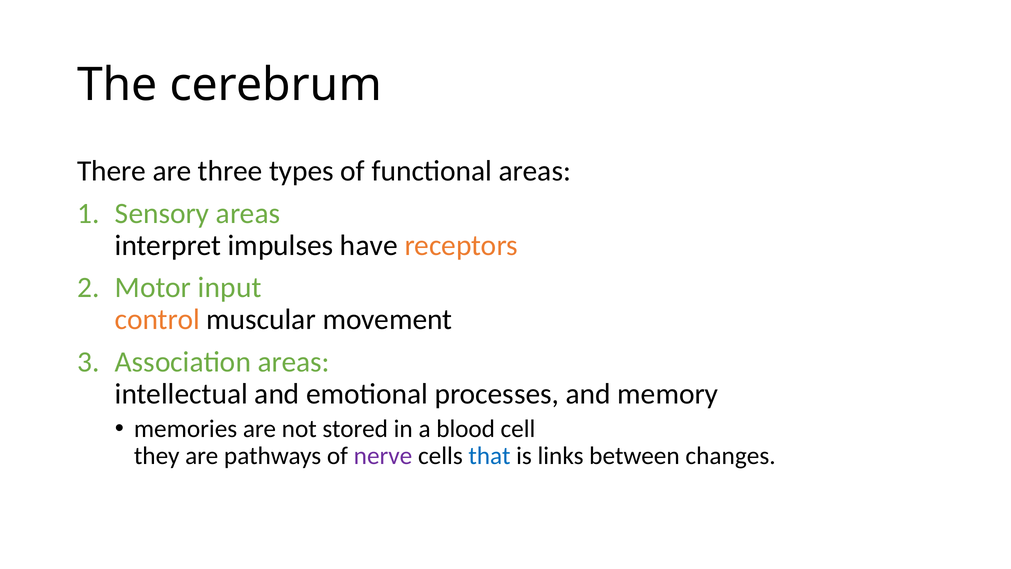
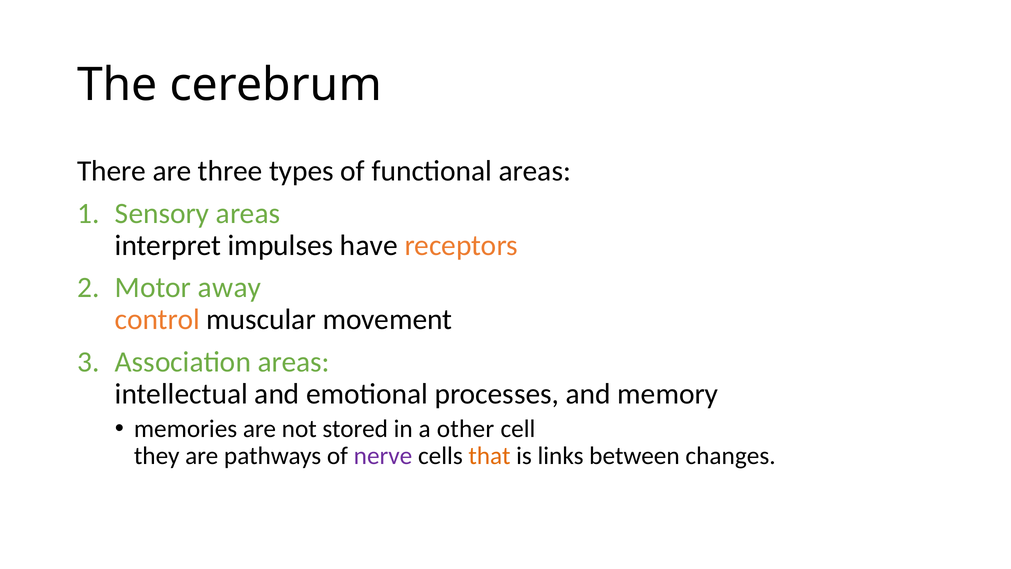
input: input -> away (230, 288)
blood: blood -> other (465, 429)
that colour: blue -> orange (489, 456)
